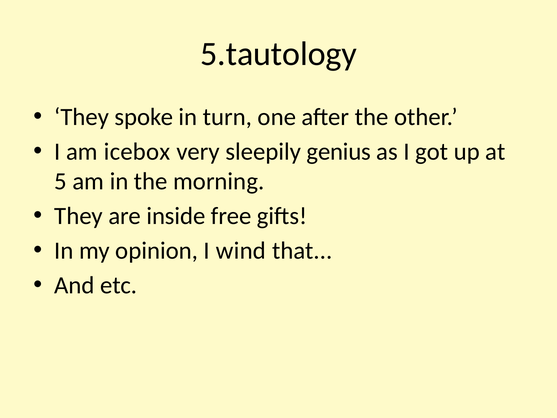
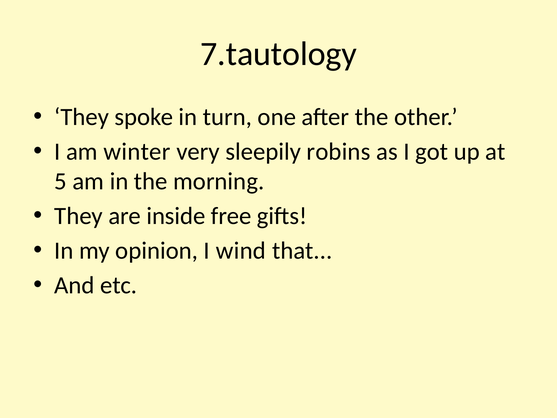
5.tautology: 5.tautology -> 7.tautology (278, 54)
icebox: icebox -> winter (137, 152)
genius: genius -> robins (339, 152)
